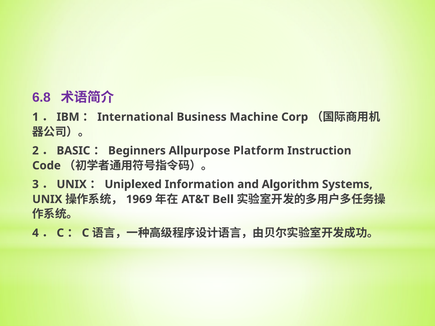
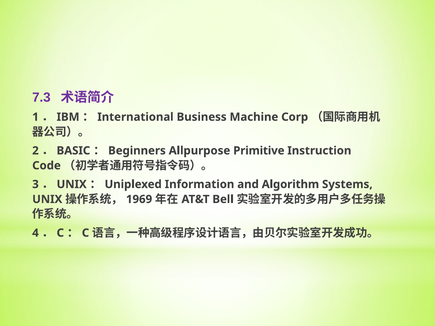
6.8: 6.8 -> 7.3 (41, 97)
Platform: Platform -> Primitive (259, 151)
